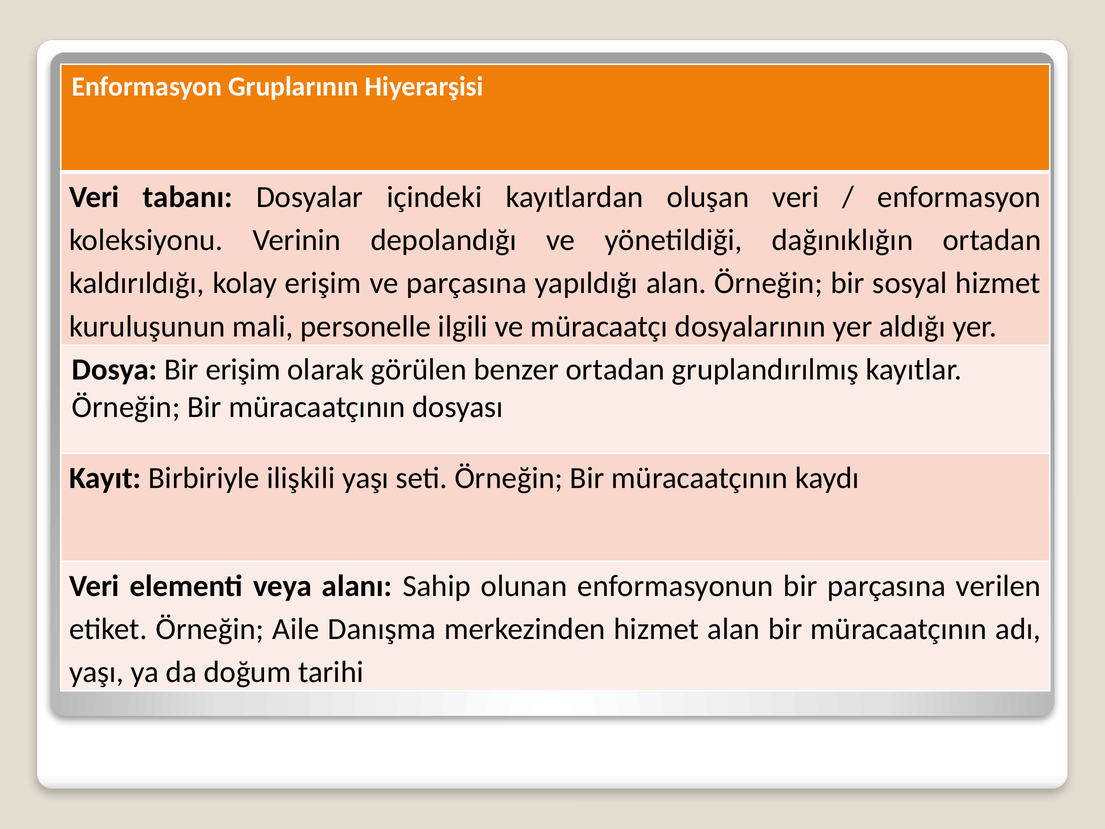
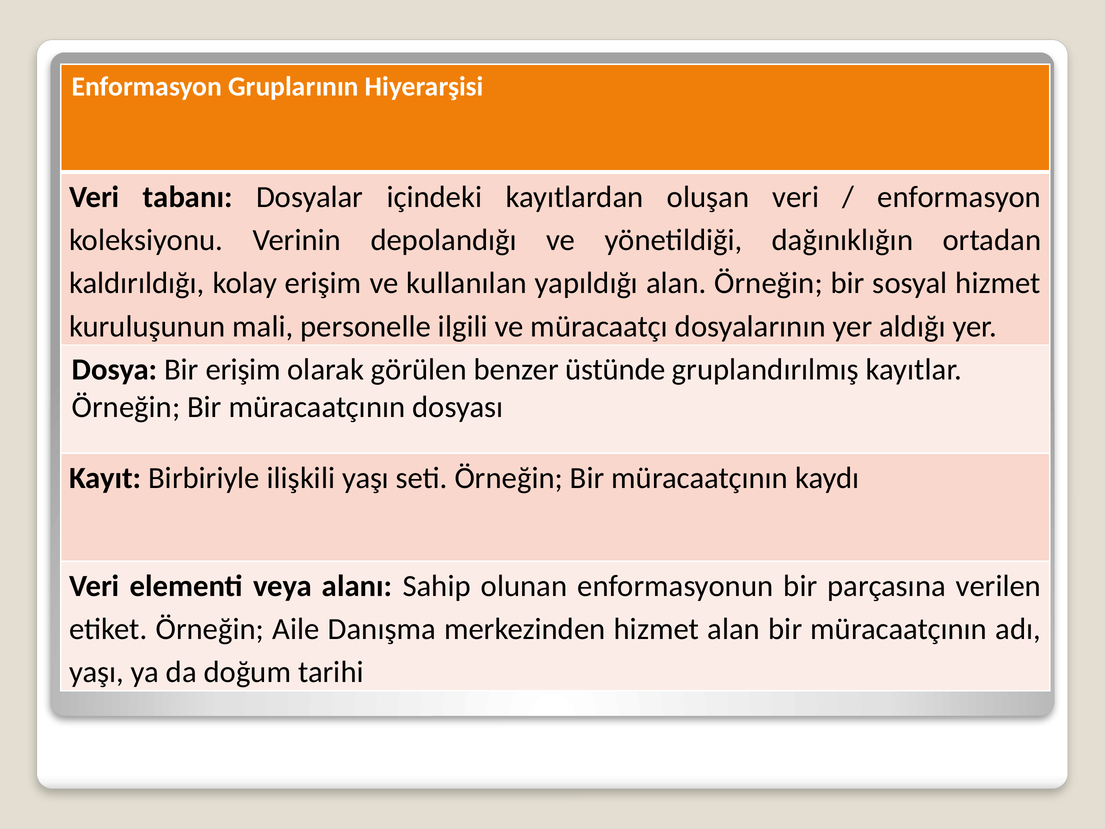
ve parçasına: parçasına -> kullanılan (467, 283)
benzer ortadan: ortadan -> üstünde (616, 370)
